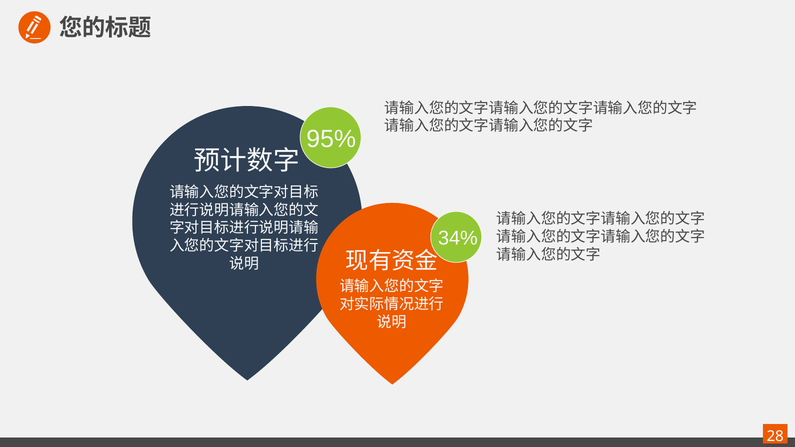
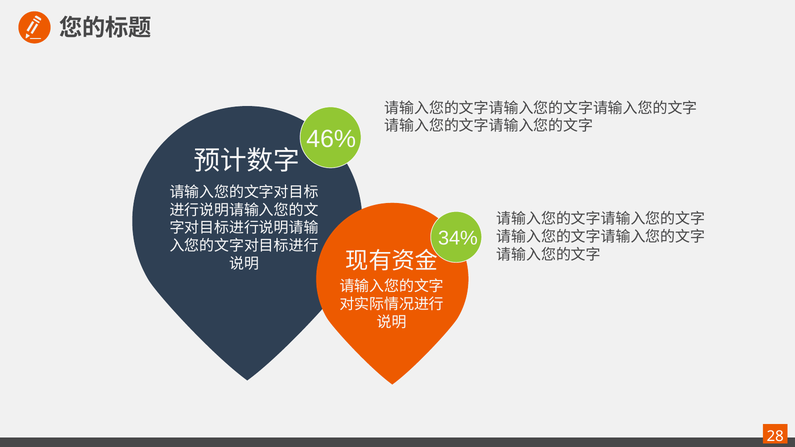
95%: 95% -> 46% (331, 139)
